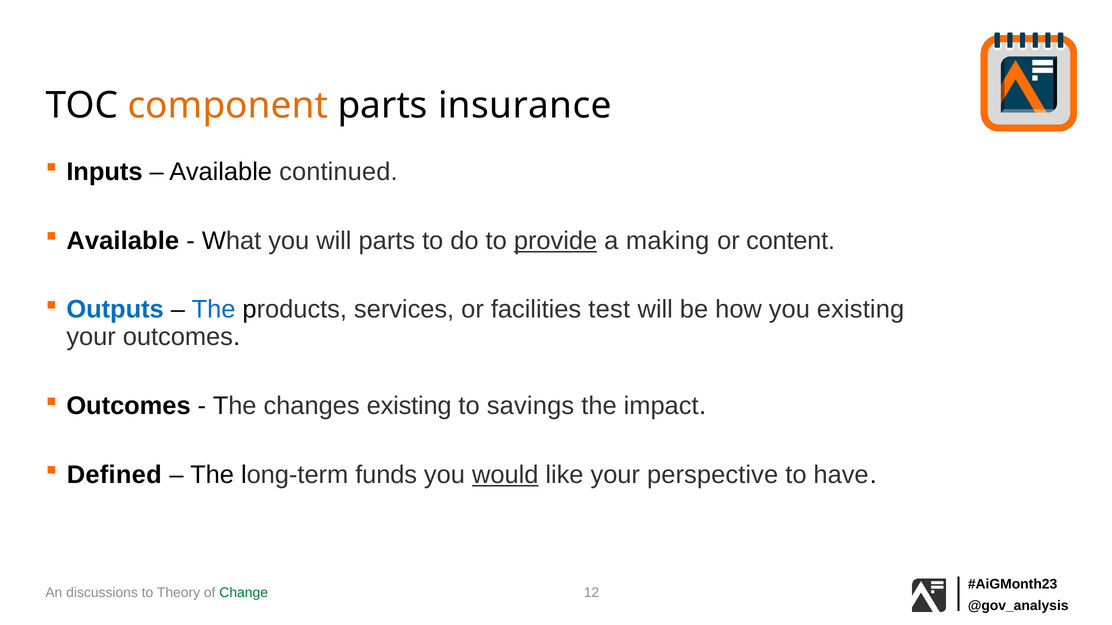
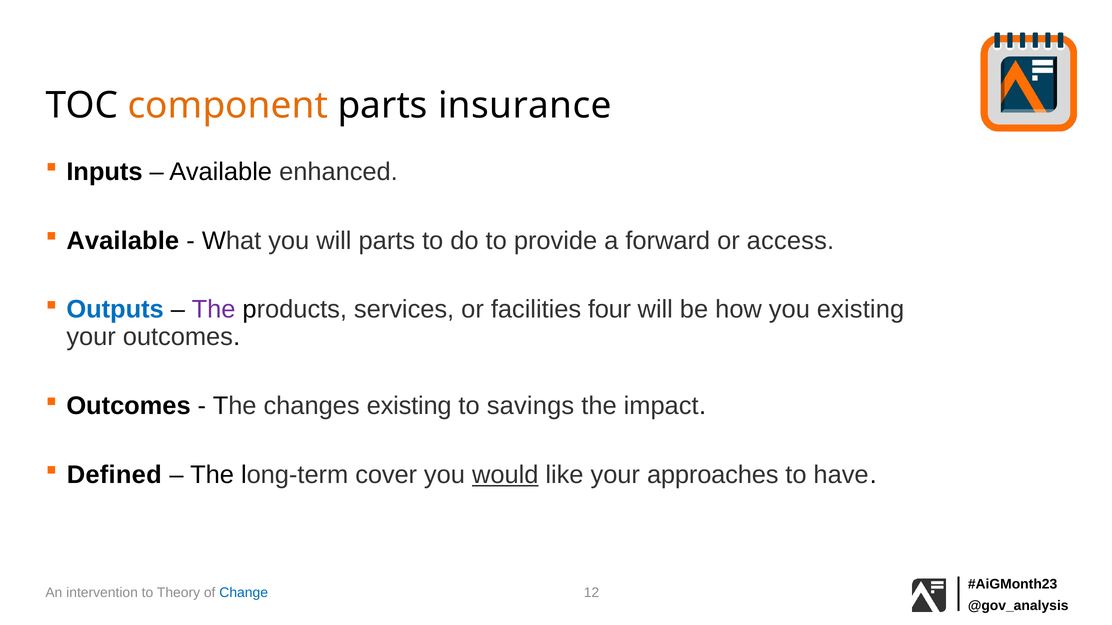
continued: continued -> enhanced (338, 172)
provide underline: present -> none (556, 241)
making: making -> forward (668, 241)
content: content -> access (790, 241)
The colour: blue -> purple (214, 310)
test: test -> four (610, 310)
funds: funds -> cover (386, 475)
perspective: perspective -> approaches (713, 475)
discussions: discussions -> intervention (102, 593)
Change colour: green -> blue (244, 593)
